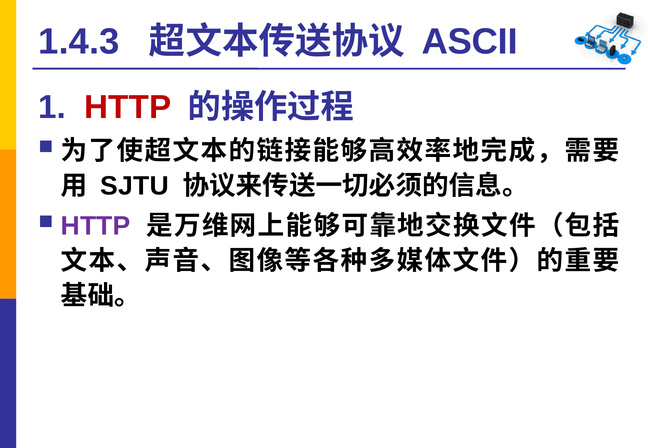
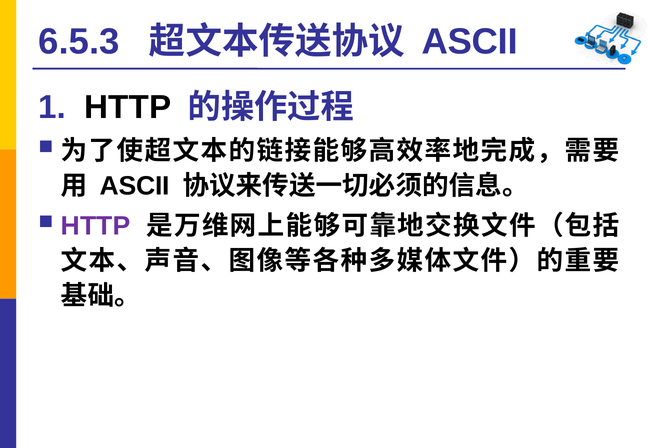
1.4.3: 1.4.3 -> 6.5.3 (79, 42)
HTTP colour: red -> black (128, 107)
SJTU: SJTU -> ASCII (135, 186)
